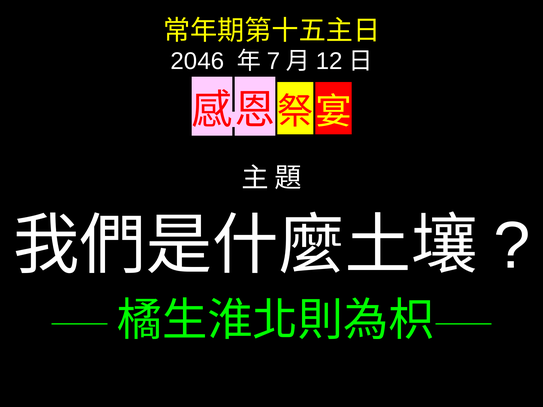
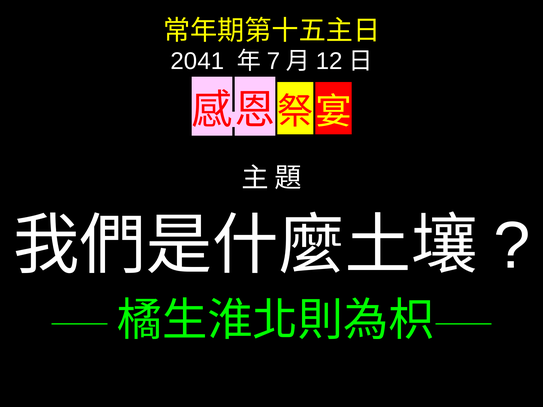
2046: 2046 -> 2041 (197, 61)
